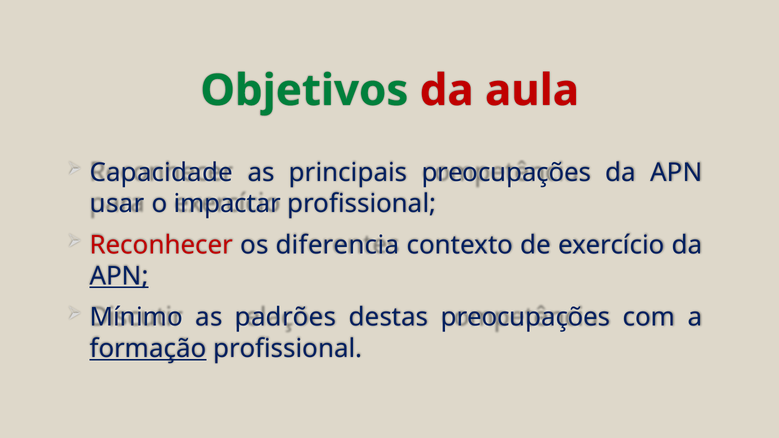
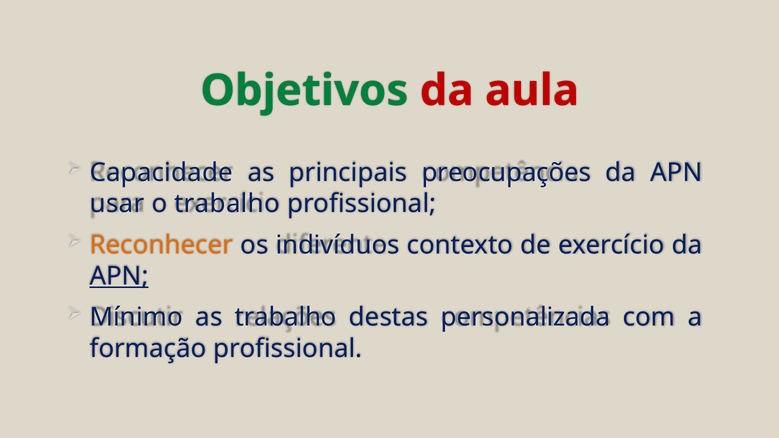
o impactar: impactar -> trabalho (227, 204)
Reconhecer colour: red -> orange (161, 245)
diferencia: diferencia -> indivíduos (338, 245)
as padrões: padrões -> trabalho (286, 317)
destas preocupações: preocupações -> personalizada (526, 317)
formação underline: present -> none (148, 349)
